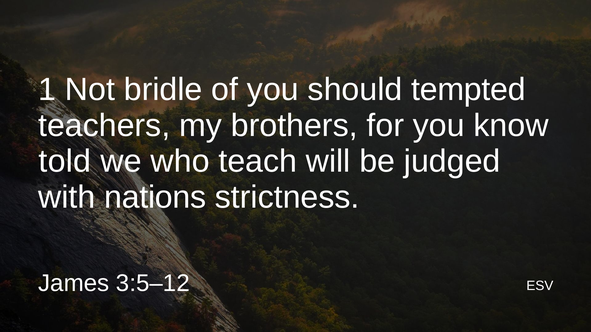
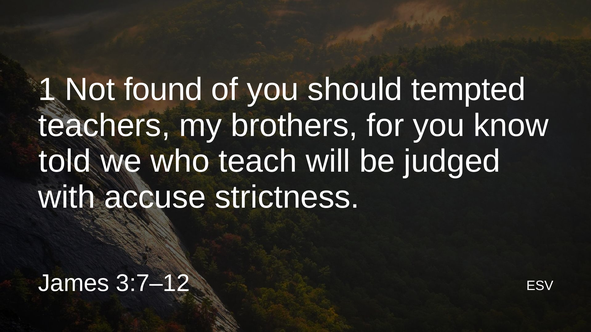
bridle: bridle -> found (163, 90)
nations: nations -> accuse (155, 198)
3:5–12: 3:5–12 -> 3:7–12 (153, 284)
